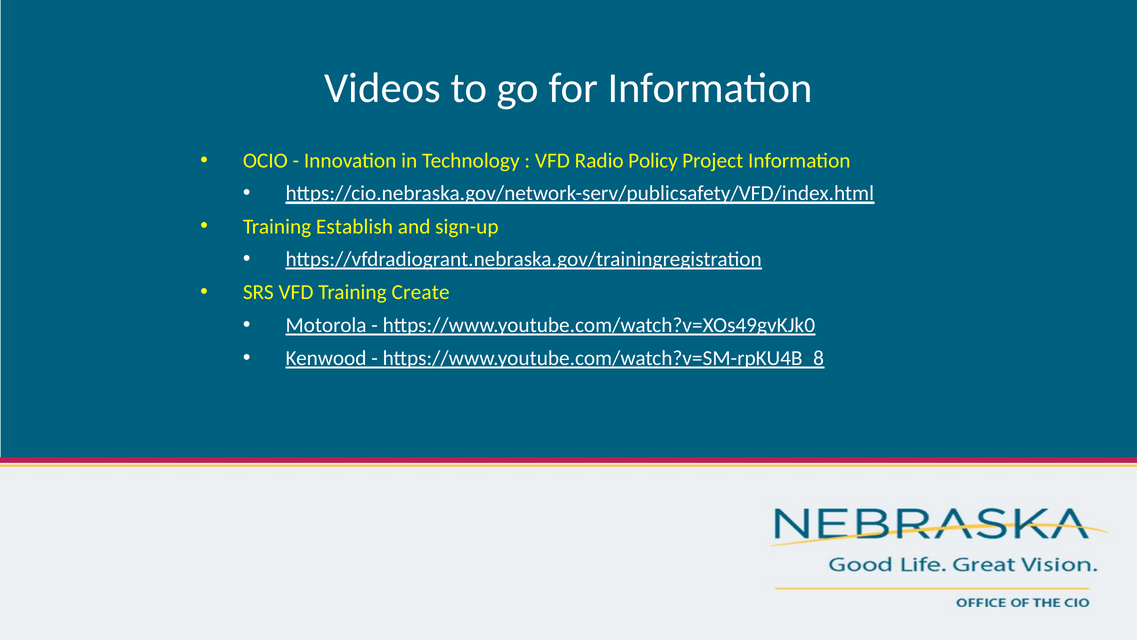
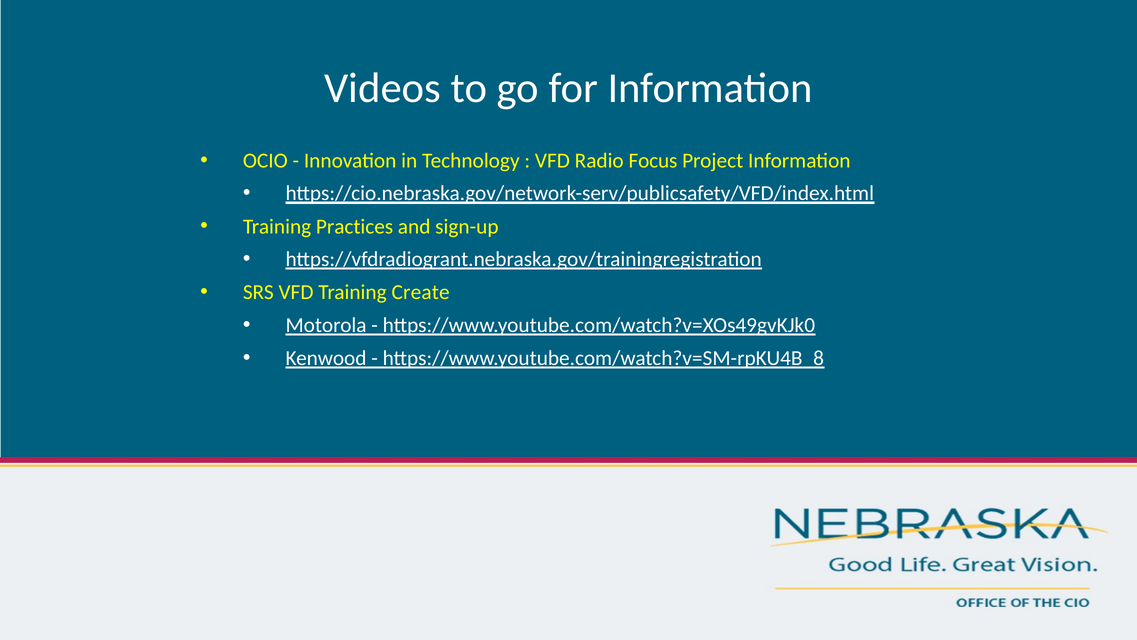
Policy: Policy -> Focus (653, 161)
Establish: Establish -> Practices (355, 226)
